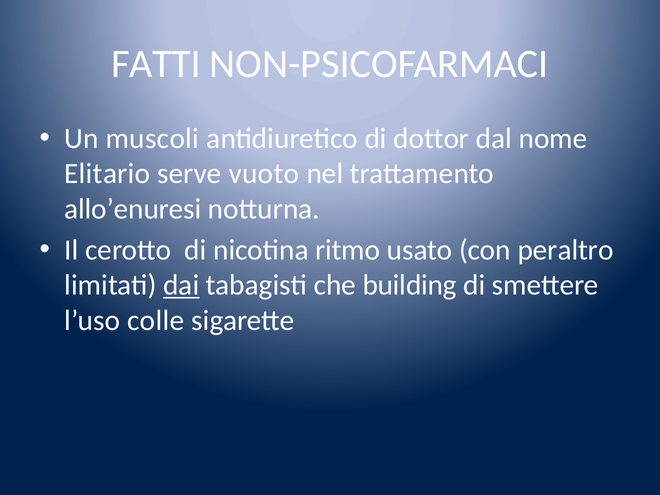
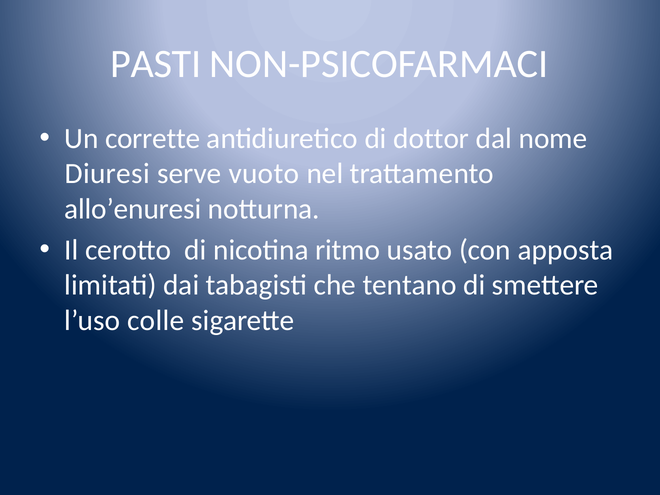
FATTI: FATTI -> PASTI (156, 64)
muscoli: muscoli -> corrette (153, 138)
Elitario: Elitario -> Diuresi (107, 174)
peraltro: peraltro -> apposta (566, 250)
dai underline: present -> none (181, 285)
building: building -> tentano (410, 285)
